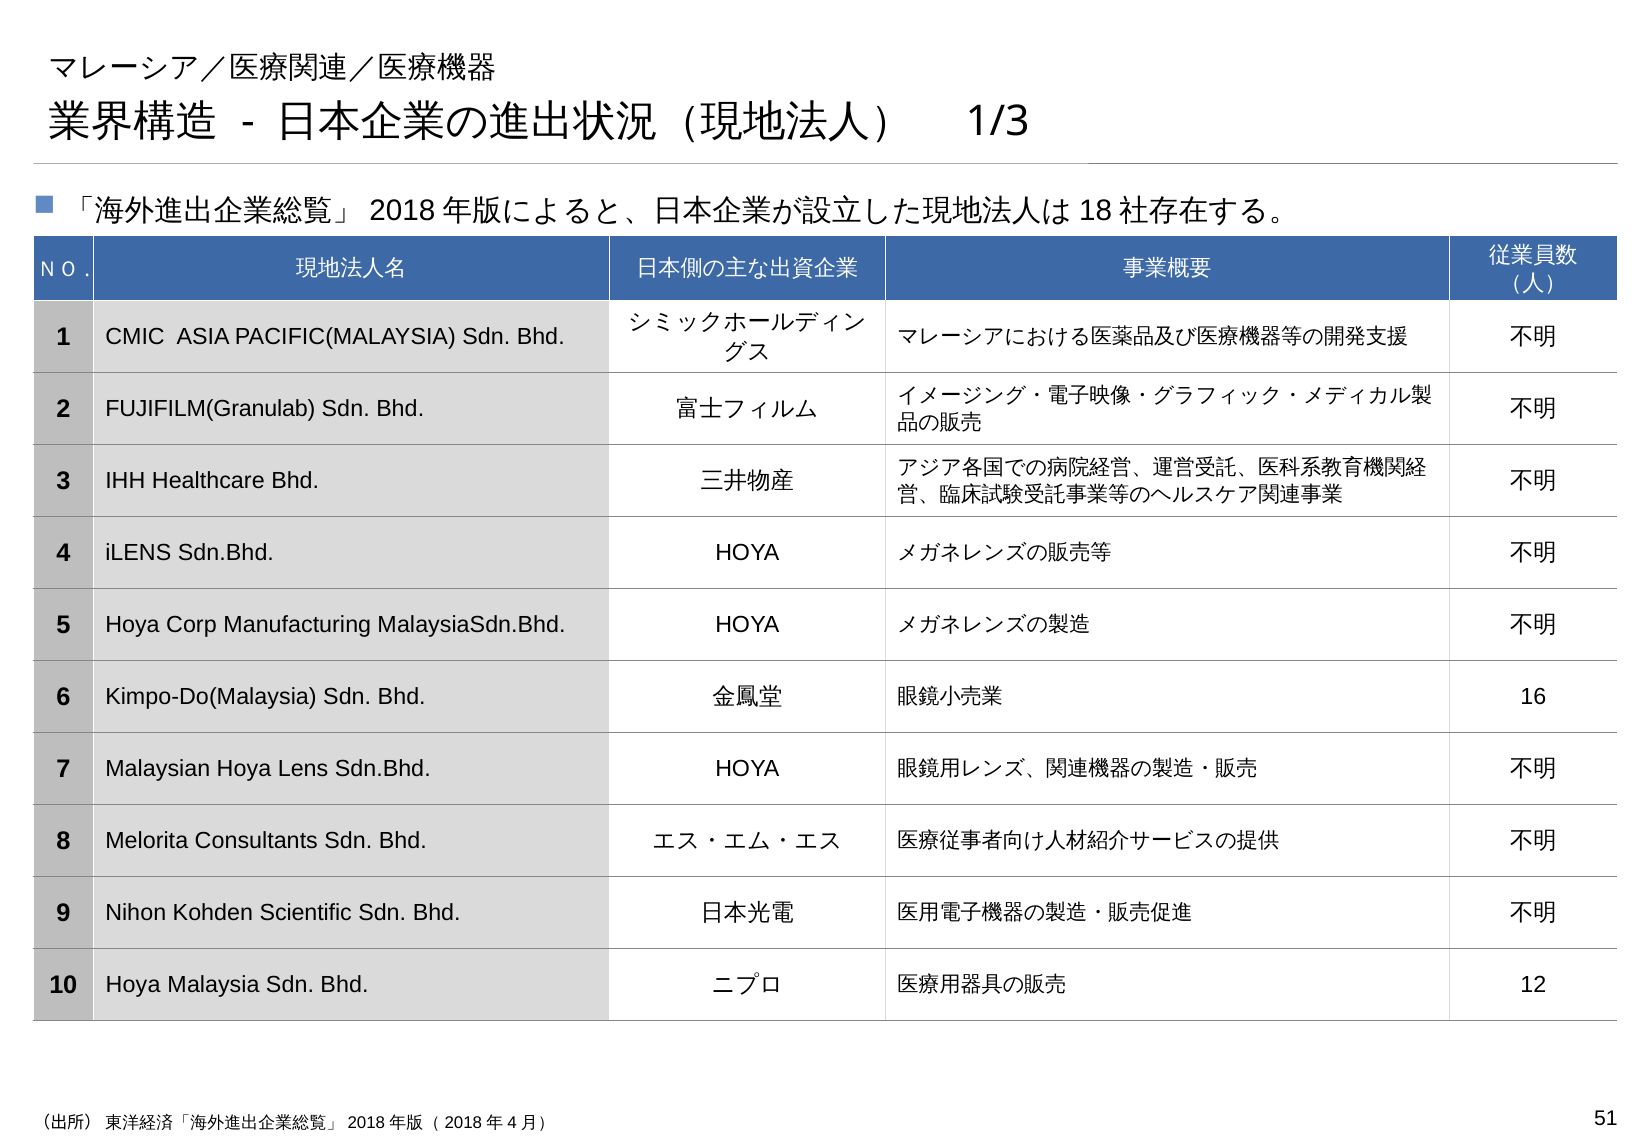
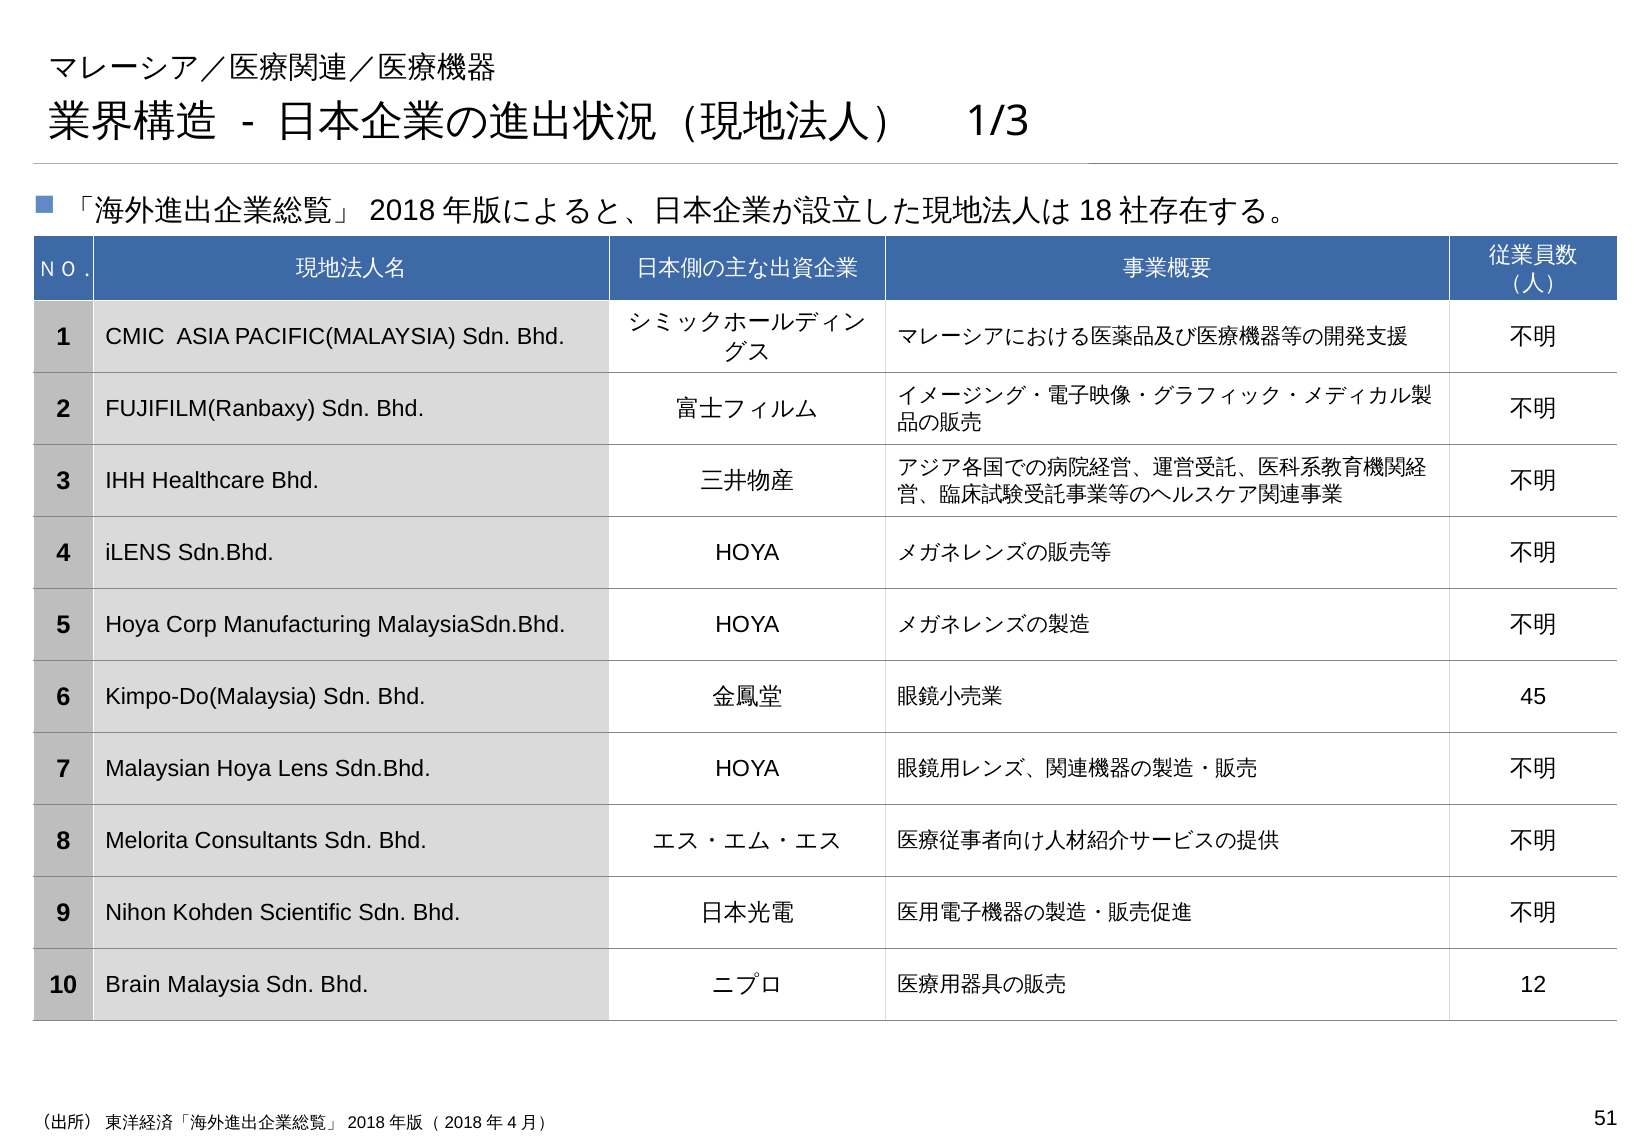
FUJIFILM(Granulab: FUJIFILM(Granulab -> FUJIFILM(Ranbaxy (210, 409)
16: 16 -> 45 (1533, 697)
10 Hoya: Hoya -> Brain (133, 985)
